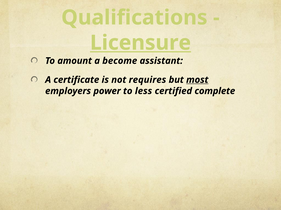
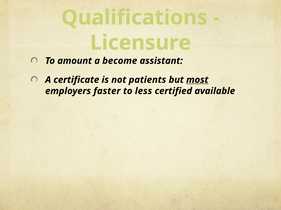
Licensure underline: present -> none (140, 43)
requires: requires -> patients (147, 80)
power: power -> faster (107, 91)
complete: complete -> available (215, 91)
